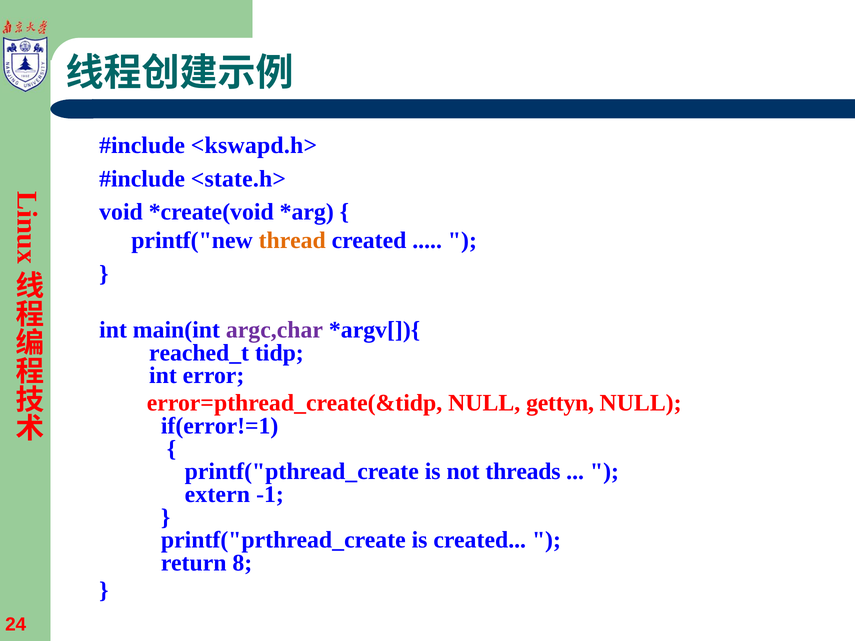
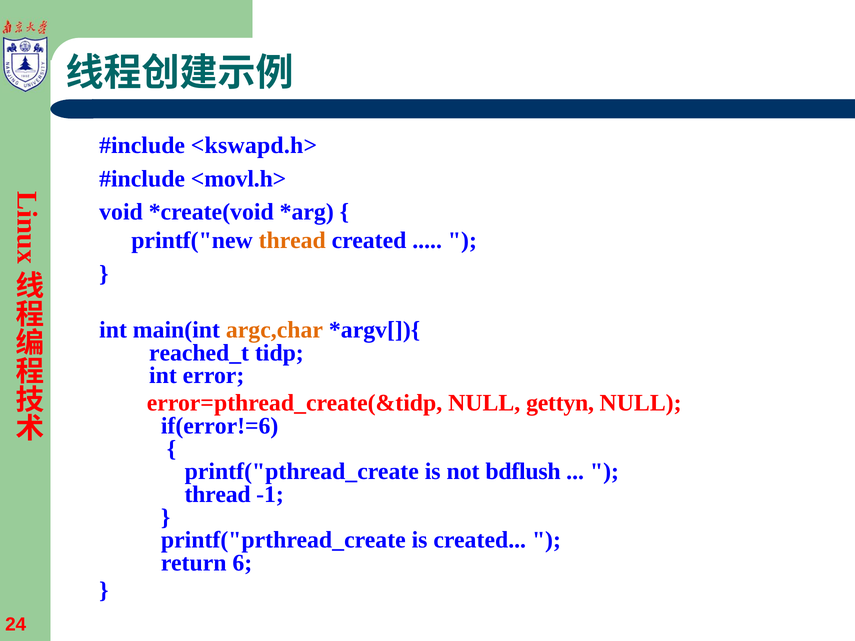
<state.h>: <state.h> -> <movl.h> (239, 179)
argc,char colour: purple -> orange (274, 330)
if(error!=1: if(error!=1 -> if(error!=6 (220, 426)
threads: threads -> bdflush (523, 472)
extern: extern -> thread (218, 495)
8: 8 -> 6 (242, 563)
